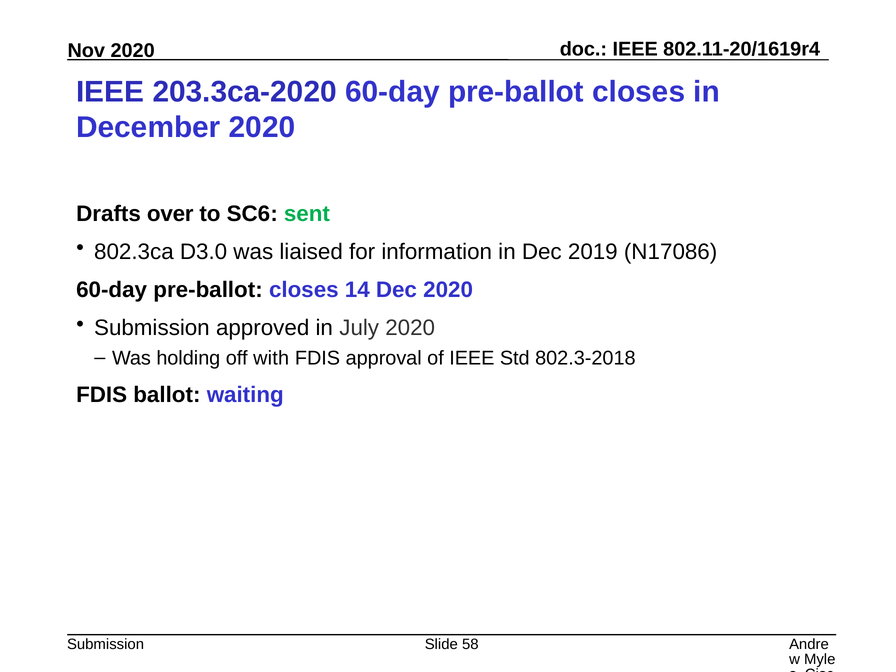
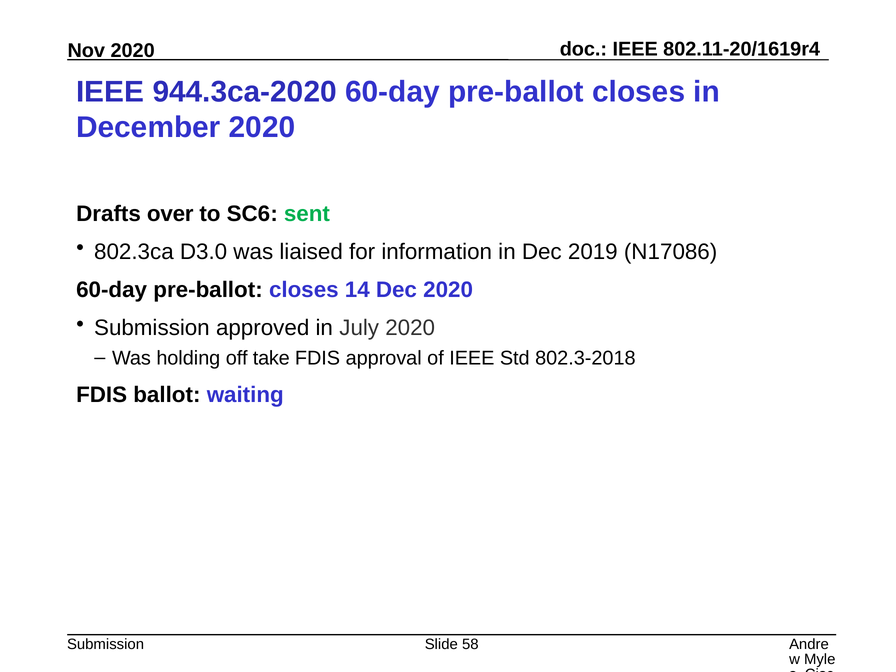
203.3ca-2020: 203.3ca-2020 -> 944.3ca-2020 (245, 92)
with: with -> take (271, 358)
